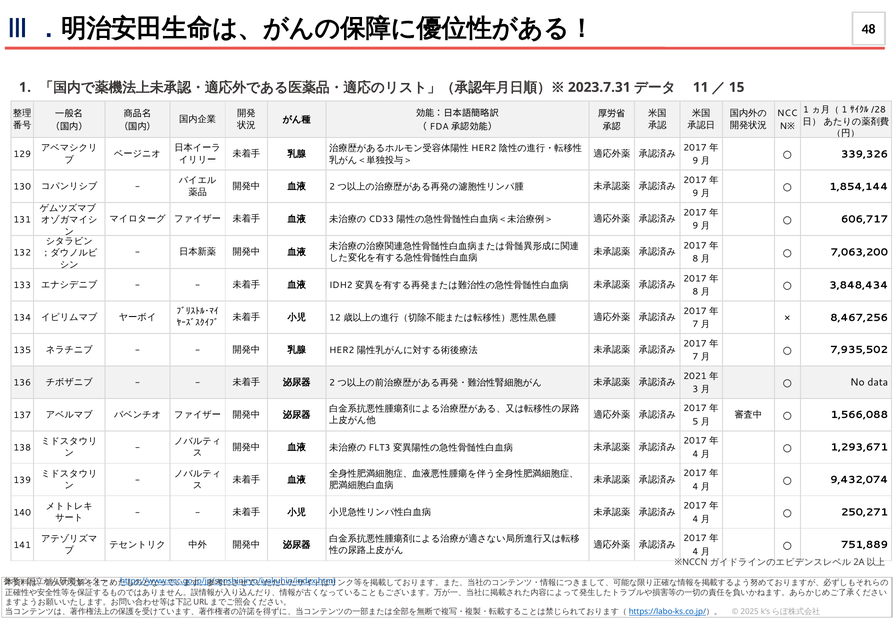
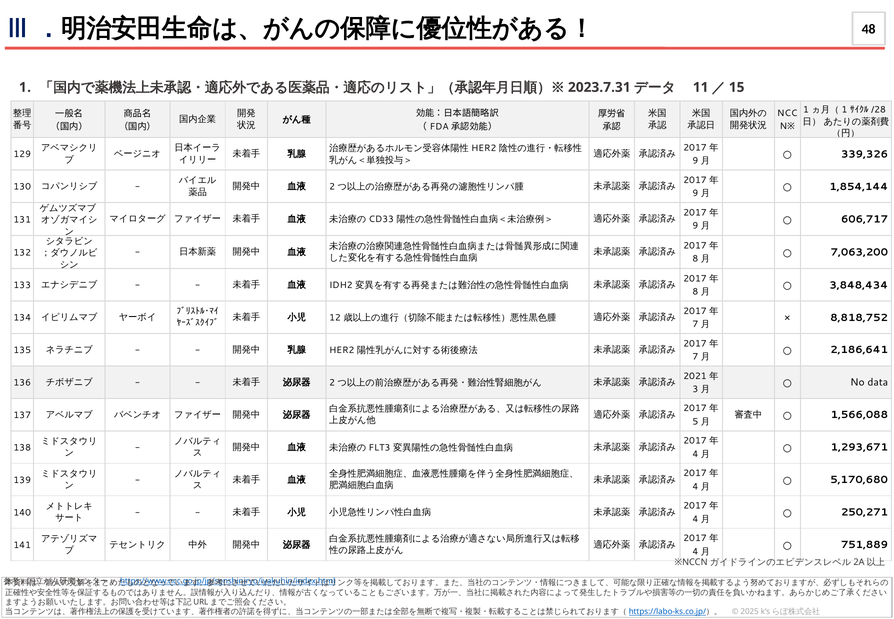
8,467,256: 8,467,256 -> 8,818,752 (859, 318)
7,935,502: 7,935,502 -> 2,186,641 (859, 350)
9,432,074: 9,432,074 -> 5,170,680 (859, 480)
